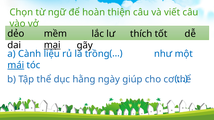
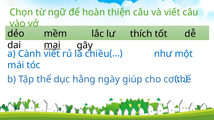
Cành liệu: liệu -> viết (52, 54)
trồng: trồng -> chiều (97, 54)
mái underline: present -> none (16, 65)
